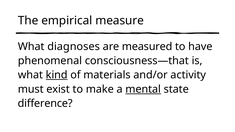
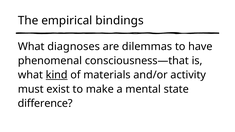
measure: measure -> bindings (120, 21)
measured: measured -> dilemmas (147, 47)
mental underline: present -> none (143, 89)
